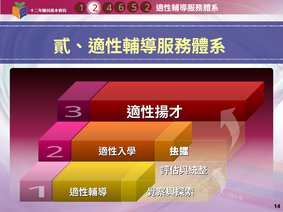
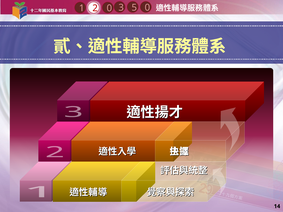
2 4: 4 -> 0 (109, 8)
6: 6 -> 3 (121, 8)
5 2: 2 -> 0 (147, 8)
